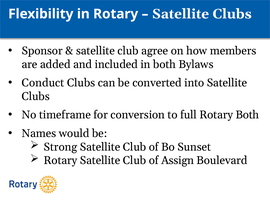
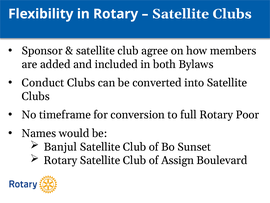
Rotary Both: Both -> Poor (247, 115)
Strong: Strong -> Banjul (60, 147)
